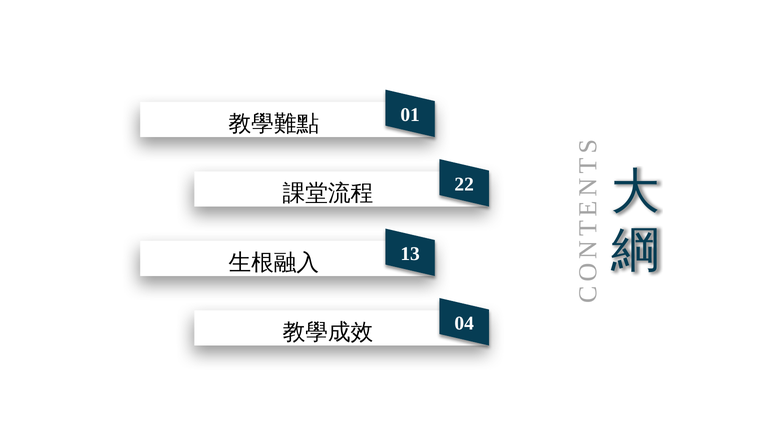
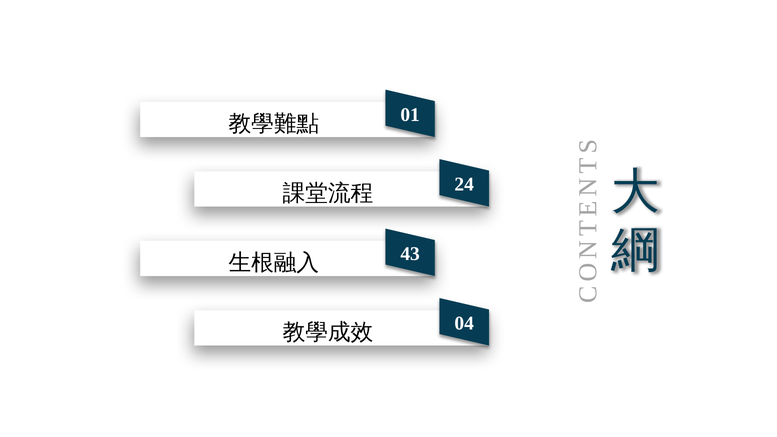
22: 22 -> 24 (464, 184)
13: 13 -> 43 (410, 254)
